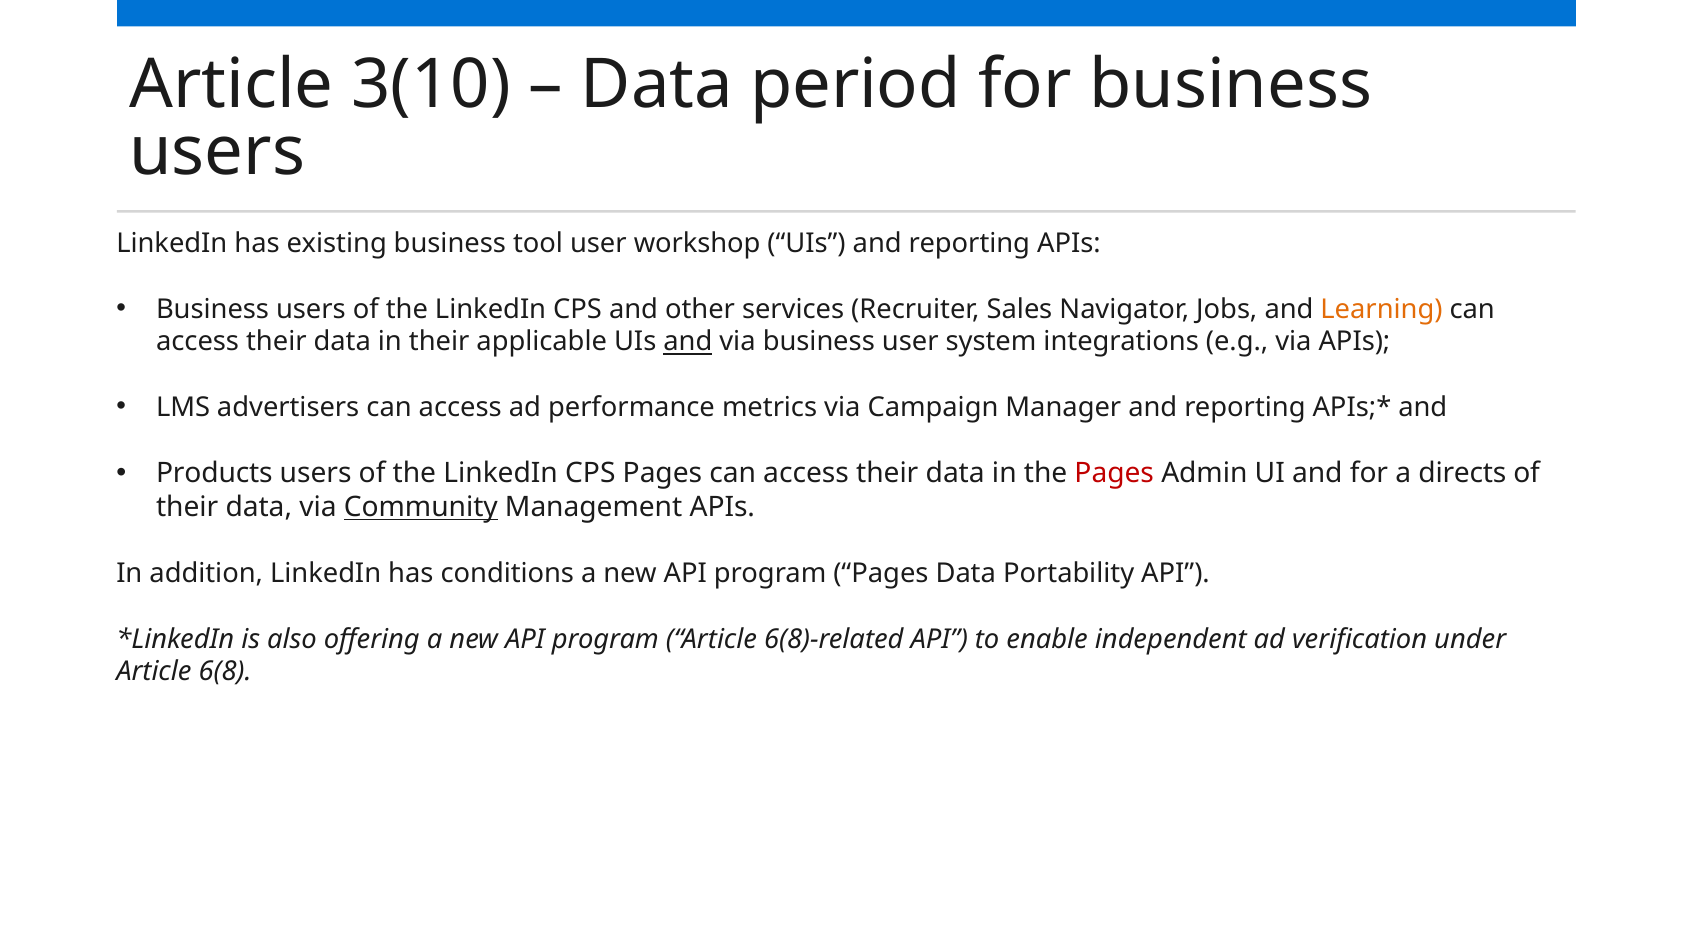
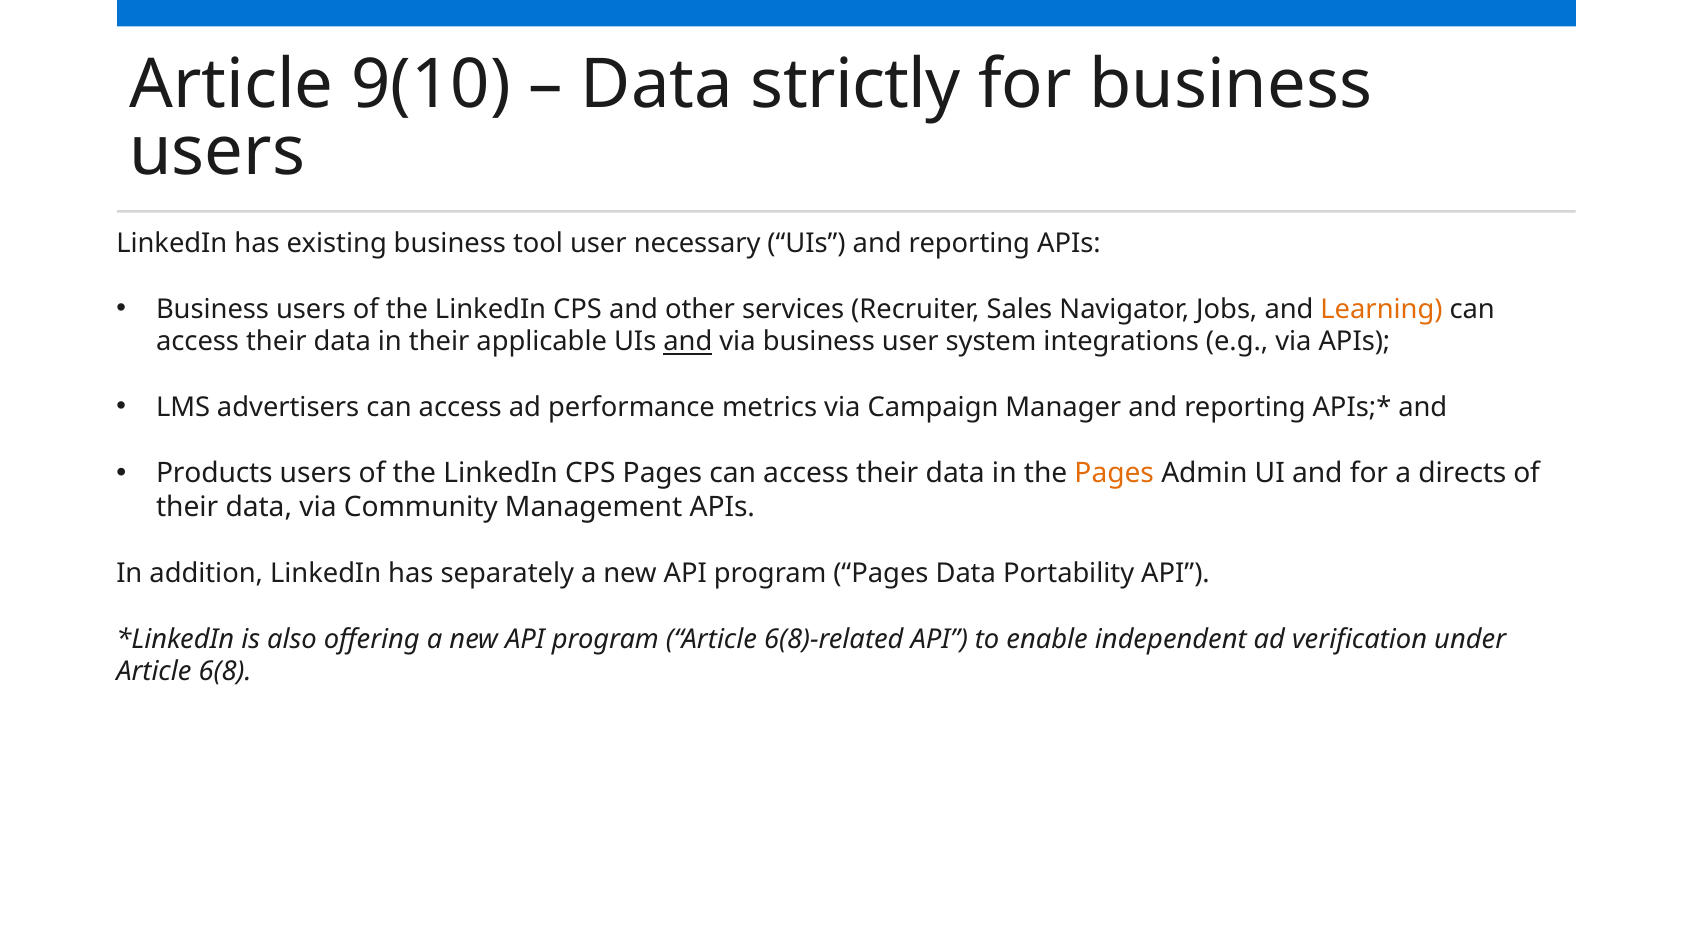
3(10: 3(10 -> 9(10 (431, 85)
period: period -> strictly (856, 85)
workshop: workshop -> necessary (697, 244)
Pages colour: red -> orange (1114, 474)
Community underline: present -> none (421, 508)
conditions: conditions -> separately (507, 574)
